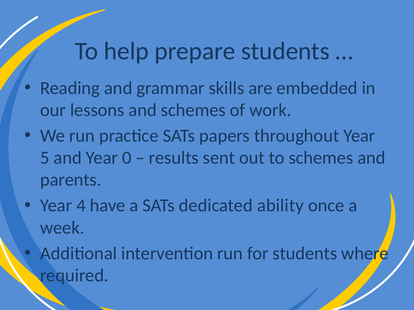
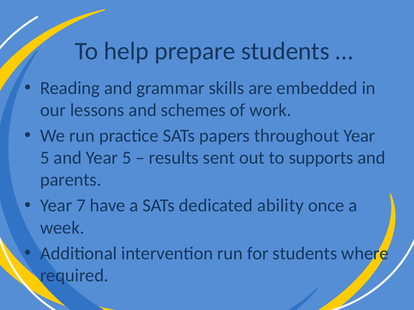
and Year 0: 0 -> 5 (127, 158)
to schemes: schemes -> supports (321, 158)
4: 4 -> 7 (81, 206)
